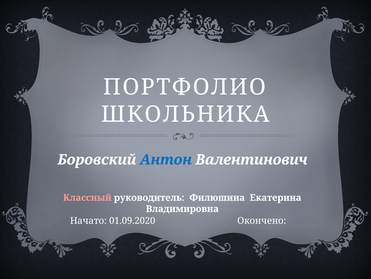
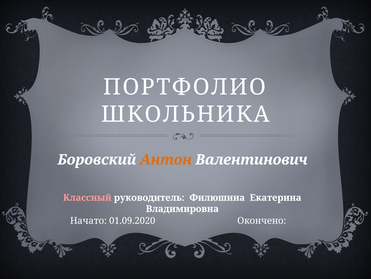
Антон colour: blue -> orange (166, 159)
